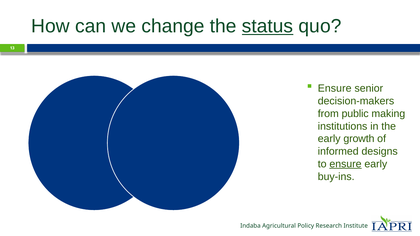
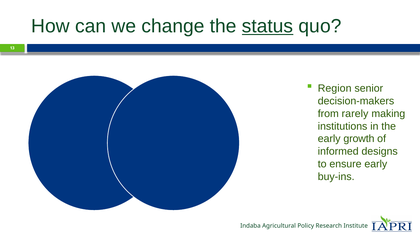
Ensure: Ensure -> Region (335, 89)
public: public -> rarely (355, 114)
ensure underline: present -> none (345, 164)
